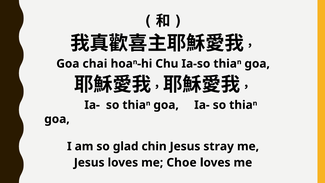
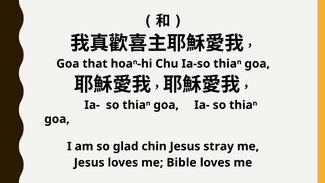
chai: chai -> that (95, 64)
Choe: Choe -> Bible (182, 162)
